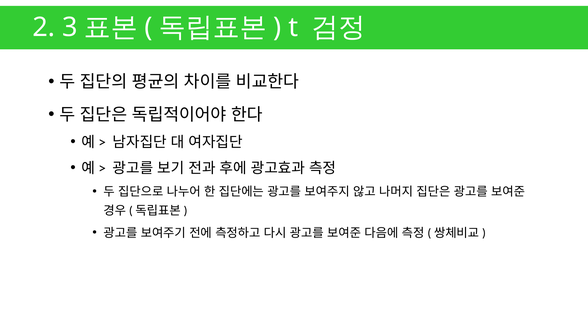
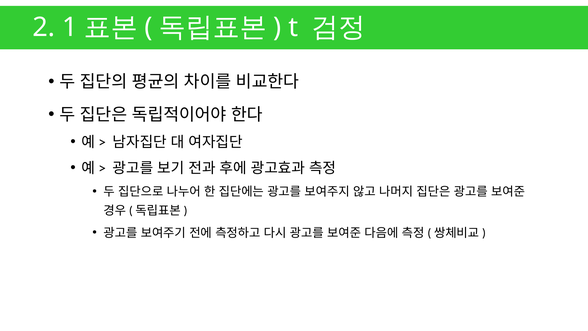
3: 3 -> 1 (70, 27)
